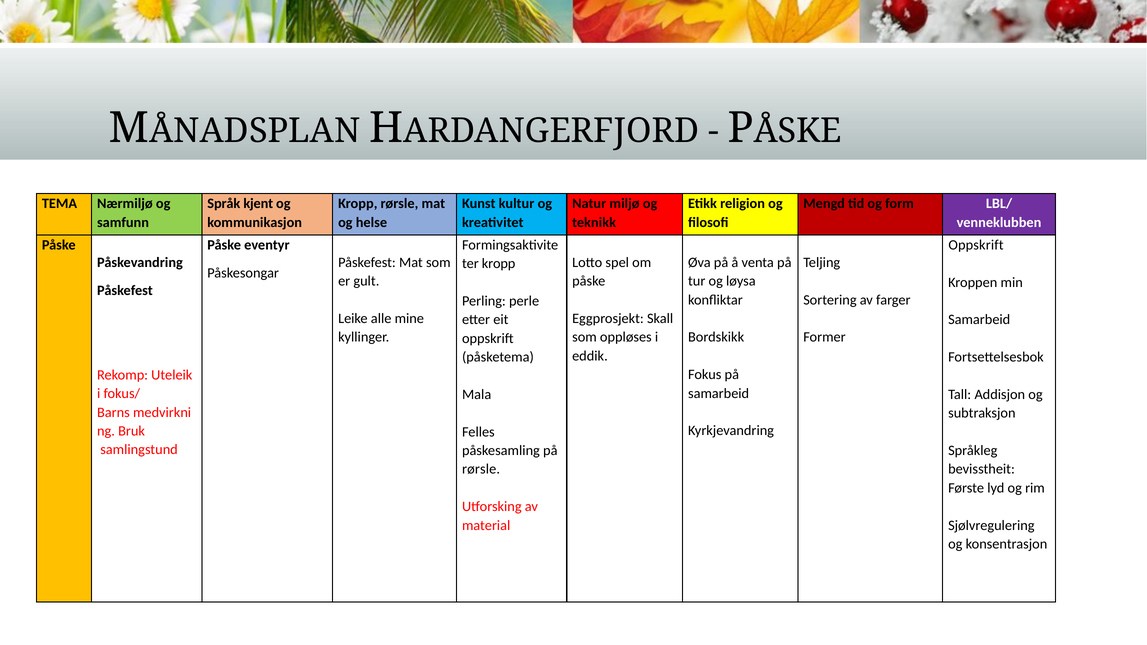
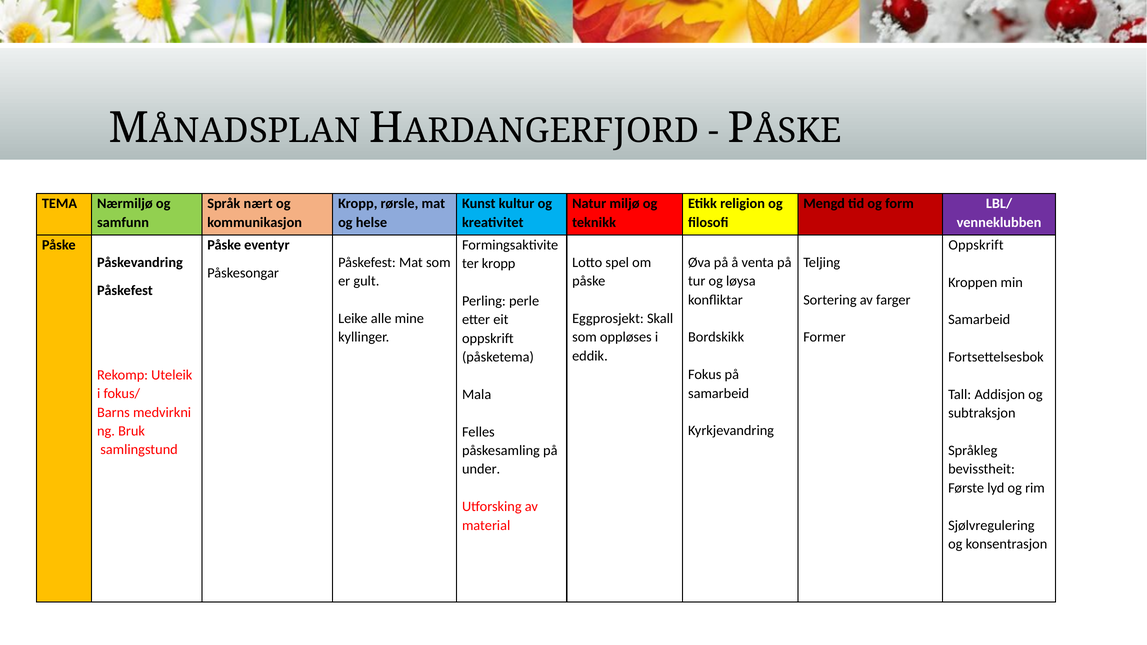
kjent: kjent -> nært (258, 204)
rørsle: rørsle -> under (481, 469)
